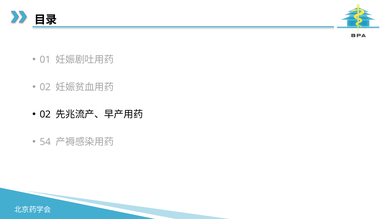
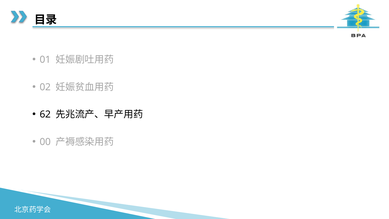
02: 02 -> 62 (45, 114)
54: 54 -> 00 (45, 142)
